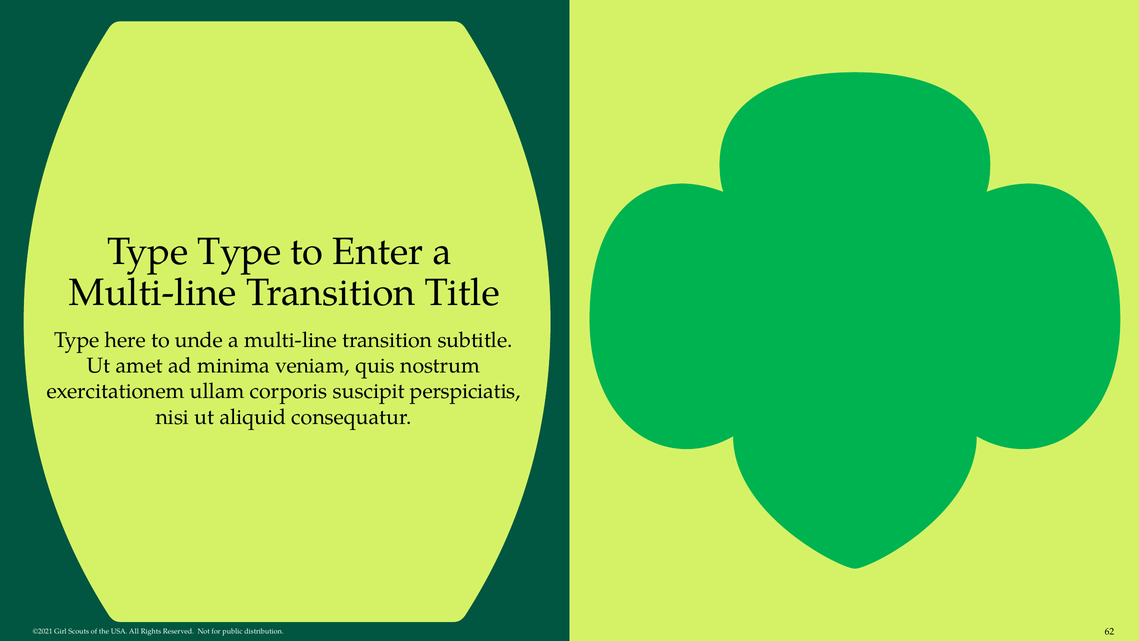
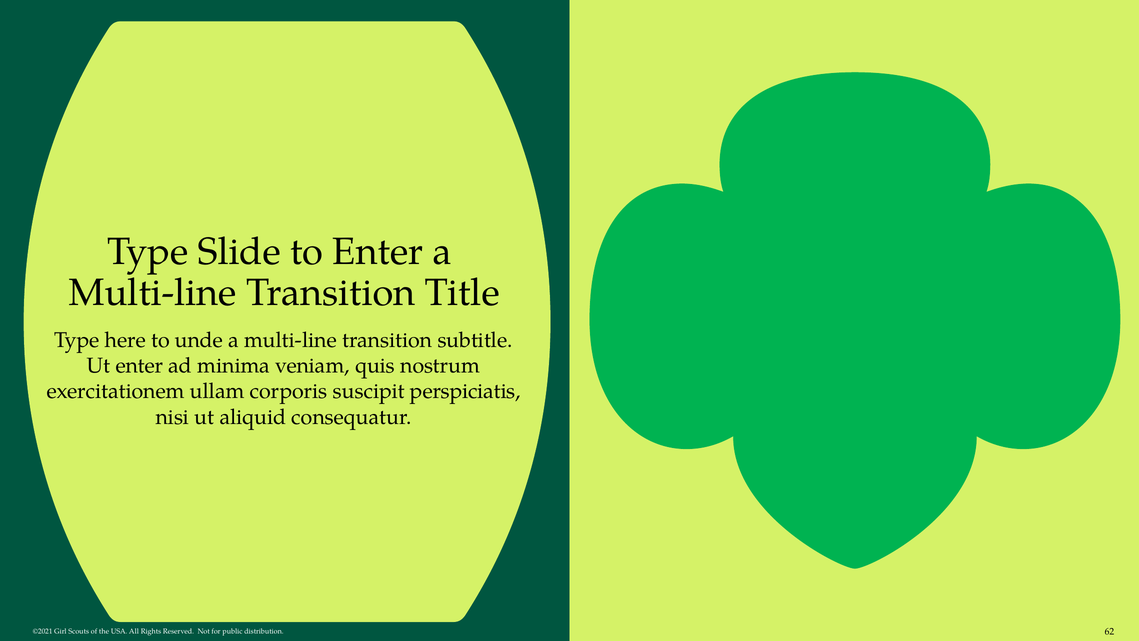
Type Type: Type -> Slide (239, 252)
Ut amet: amet -> enter (139, 366)
